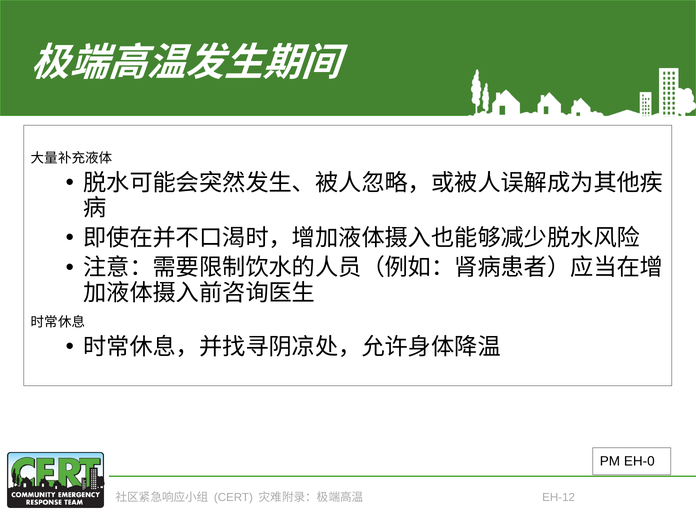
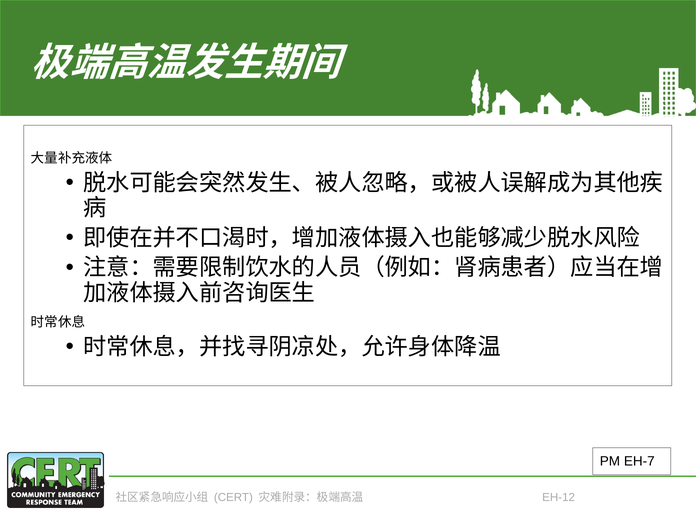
EH-0: EH-0 -> EH-7 (639, 461)
